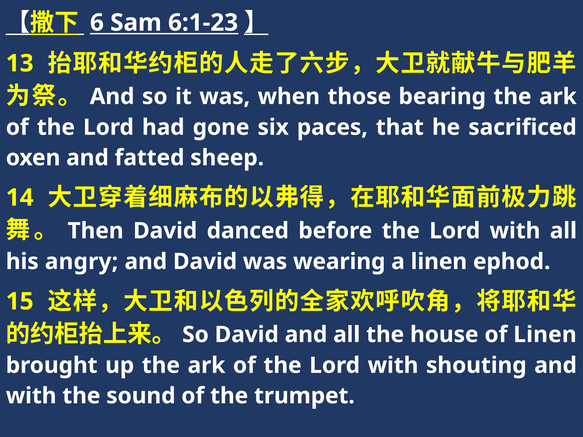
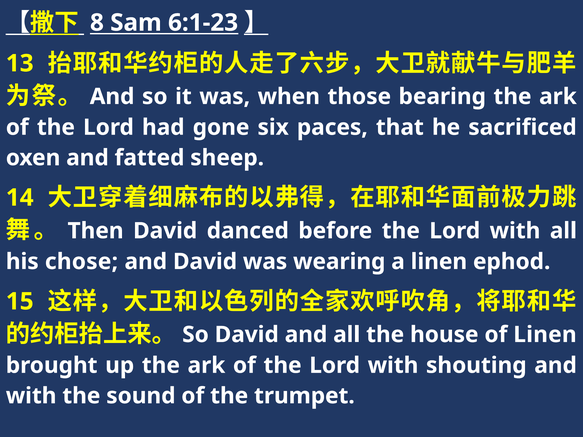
6: 6 -> 8 (97, 23)
angry: angry -> chose (81, 262)
